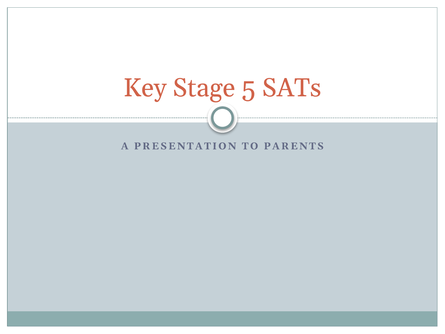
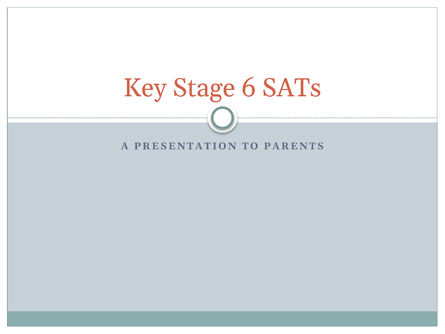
5: 5 -> 6 (249, 88)
